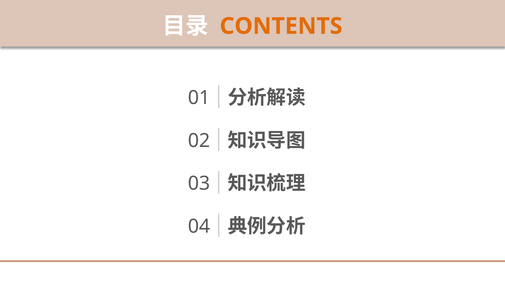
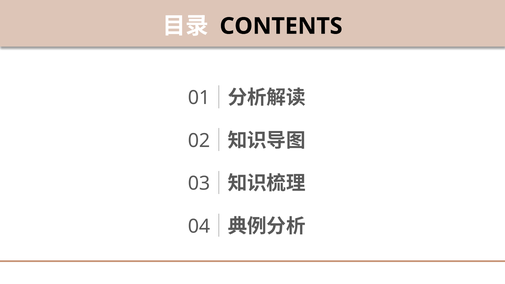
CONTENTS colour: orange -> black (281, 26)
